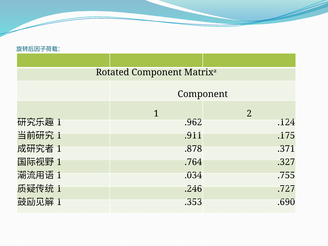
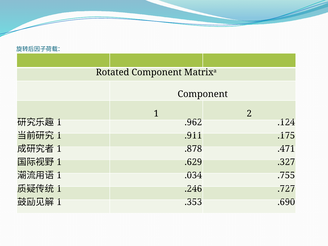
.371: .371 -> .471 (286, 149)
.764: .764 -> .629 (193, 162)
